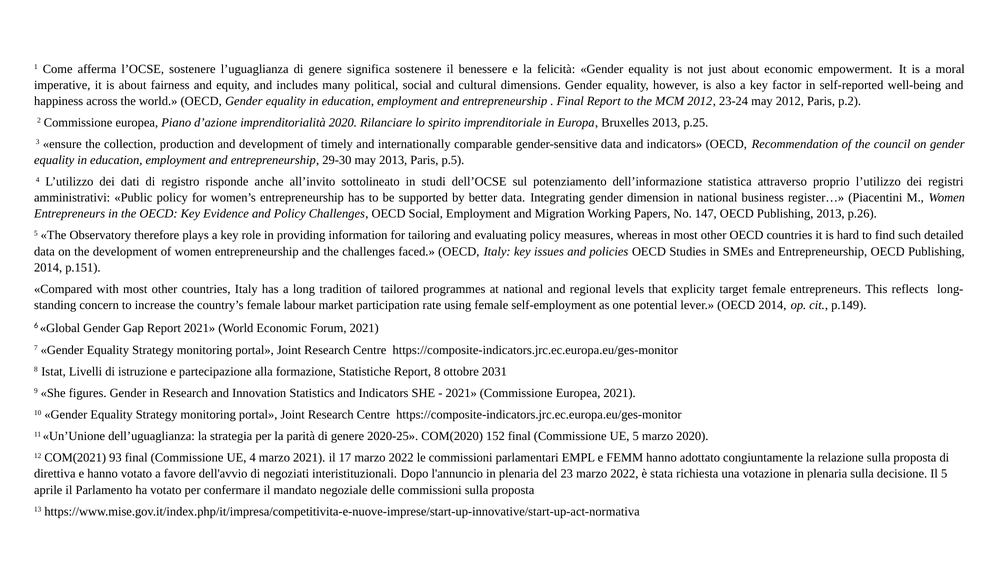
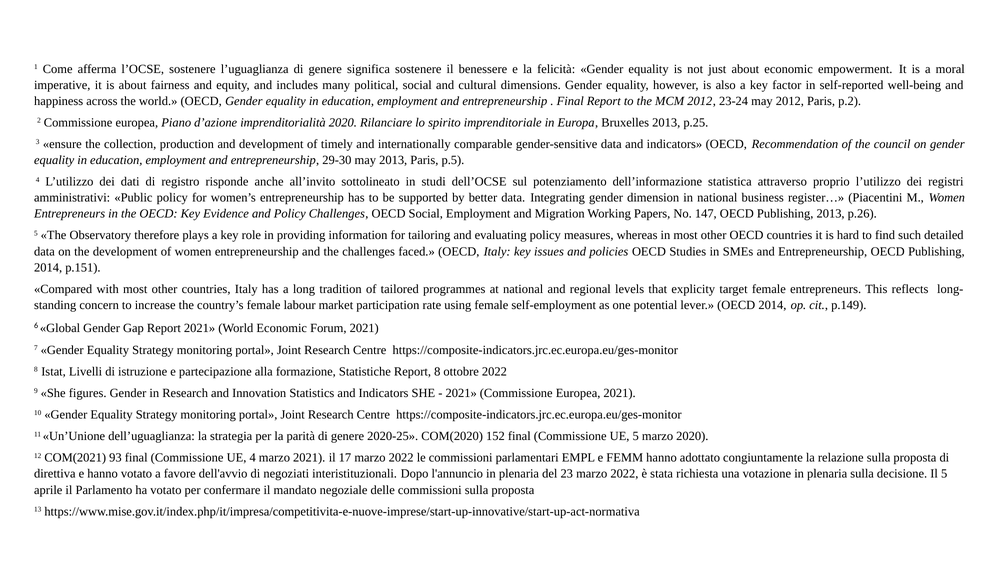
ottobre 2031: 2031 -> 2022 (494, 371)
